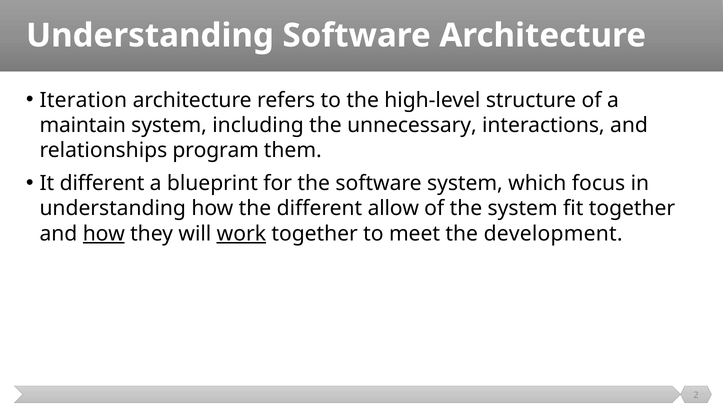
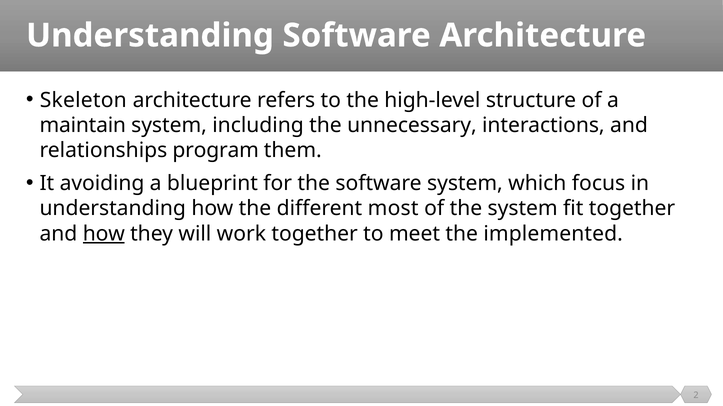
Iteration: Iteration -> Skeleton (83, 100)
It different: different -> avoiding (102, 184)
allow: allow -> most (393, 209)
work underline: present -> none (241, 234)
development: development -> implemented (553, 234)
